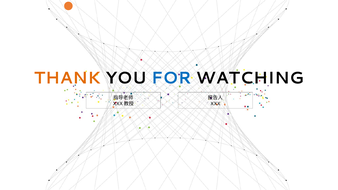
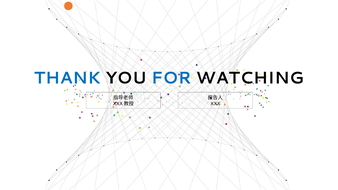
THANK colour: orange -> blue (67, 78)
